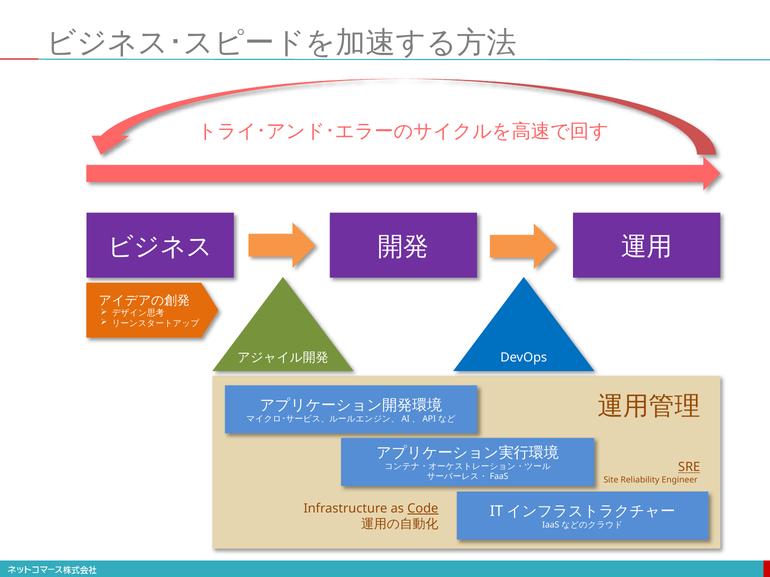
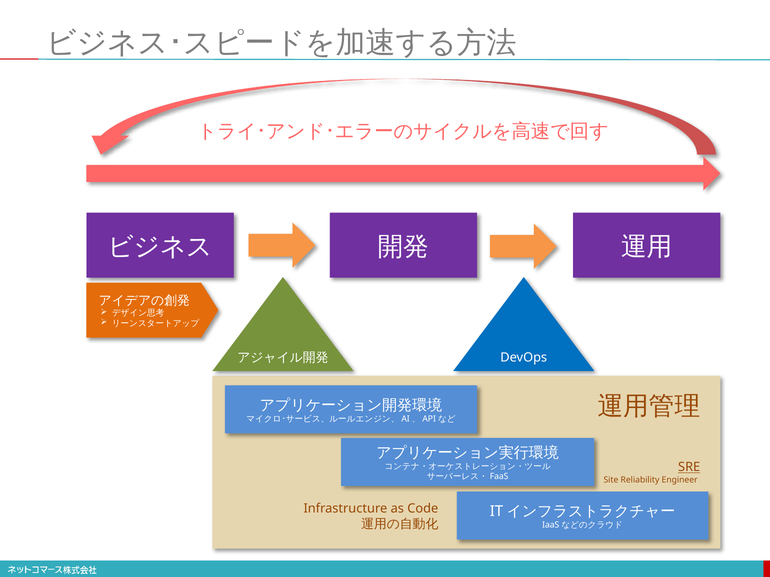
Code underline: present -> none (423, 509)
